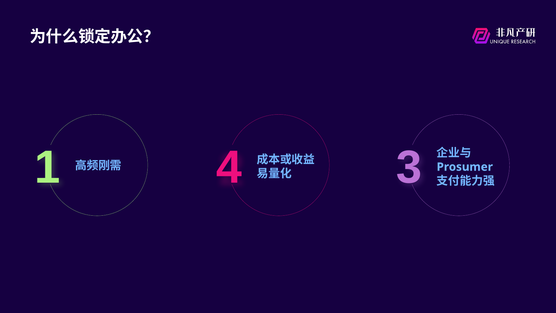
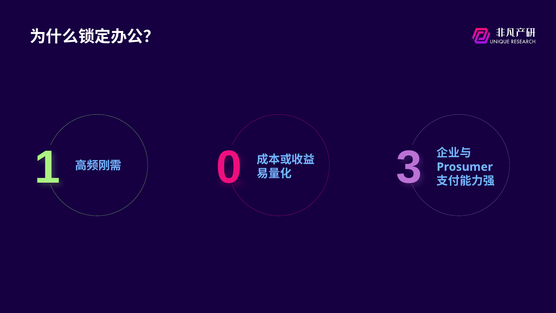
4: 4 -> 0 (229, 167)
